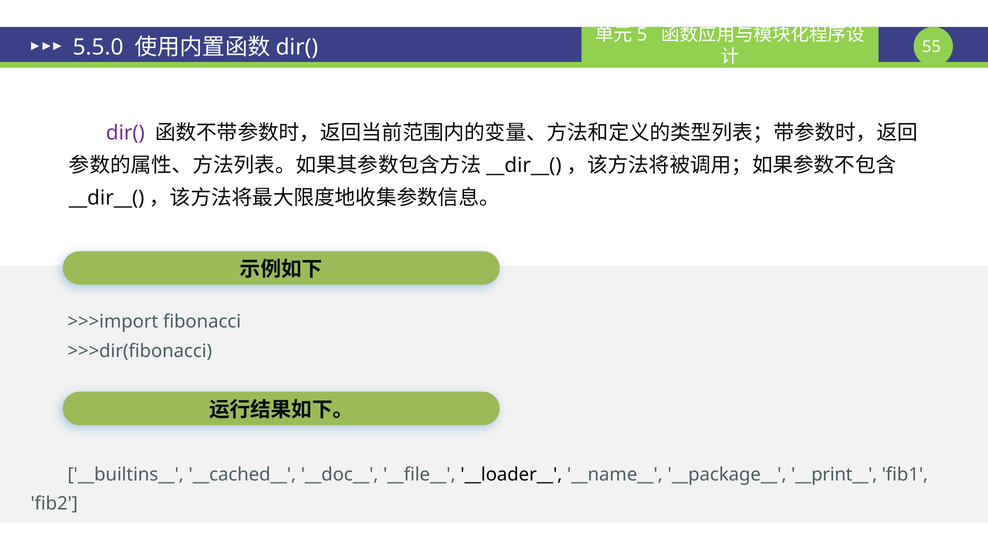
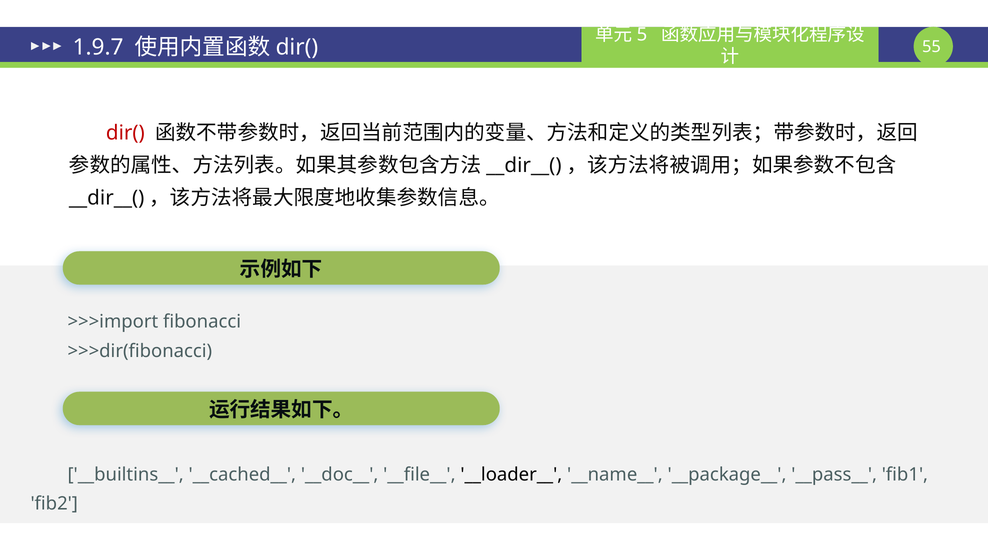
5.5.0: 5.5.0 -> 1.9.7 (98, 47)
dir( colour: purple -> red (125, 133)
__print__: __print__ -> __pass__ (834, 474)
